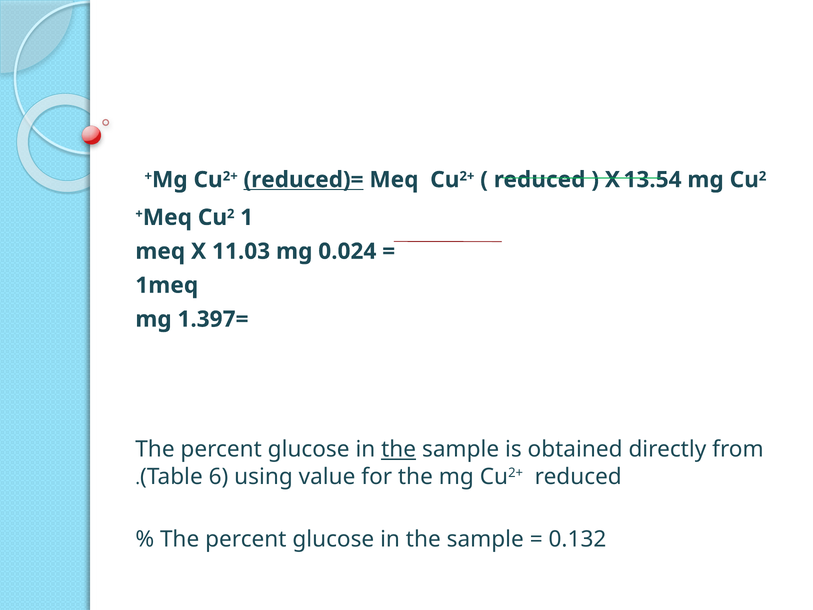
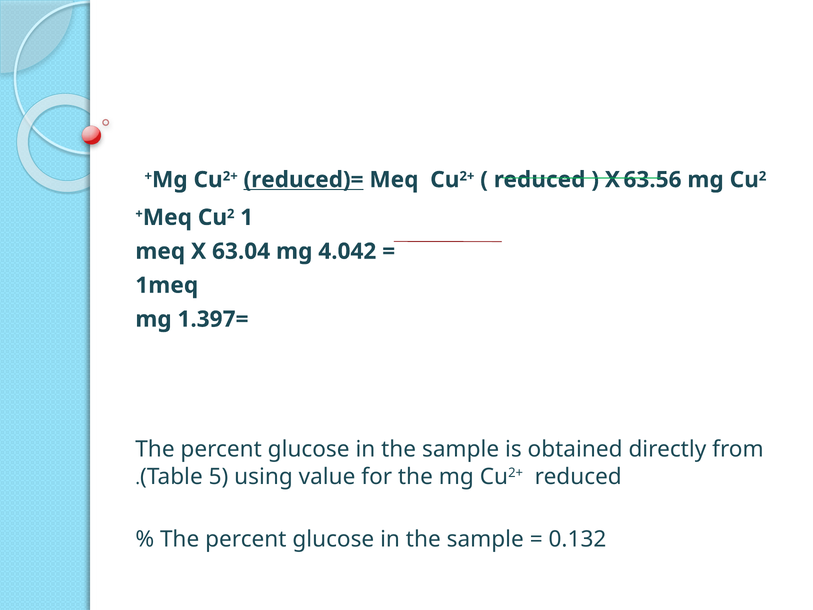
13.54: 13.54 -> 63.56 (653, 180)
11.03: 11.03 -> 63.04 (241, 251)
0.024: 0.024 -> 4.042 (347, 251)
the underline: present -> none (399, 449)
6: 6 -> 5 (219, 476)
